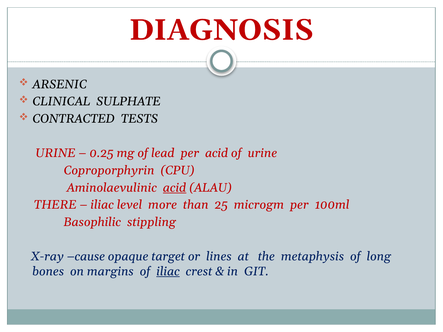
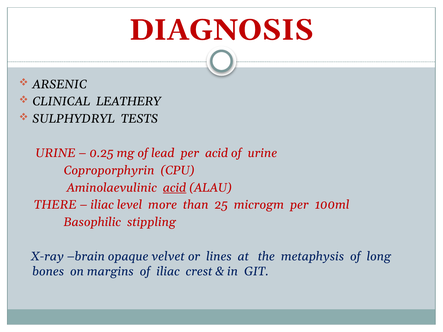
SULPHATE: SULPHATE -> LEATHERY (128, 102)
CONTRACTED: CONTRACTED -> SULPHYDRYL (73, 119)
cause: cause -> brain (86, 257)
target: target -> velvet (168, 257)
iliac underline: present -> none (168, 272)
